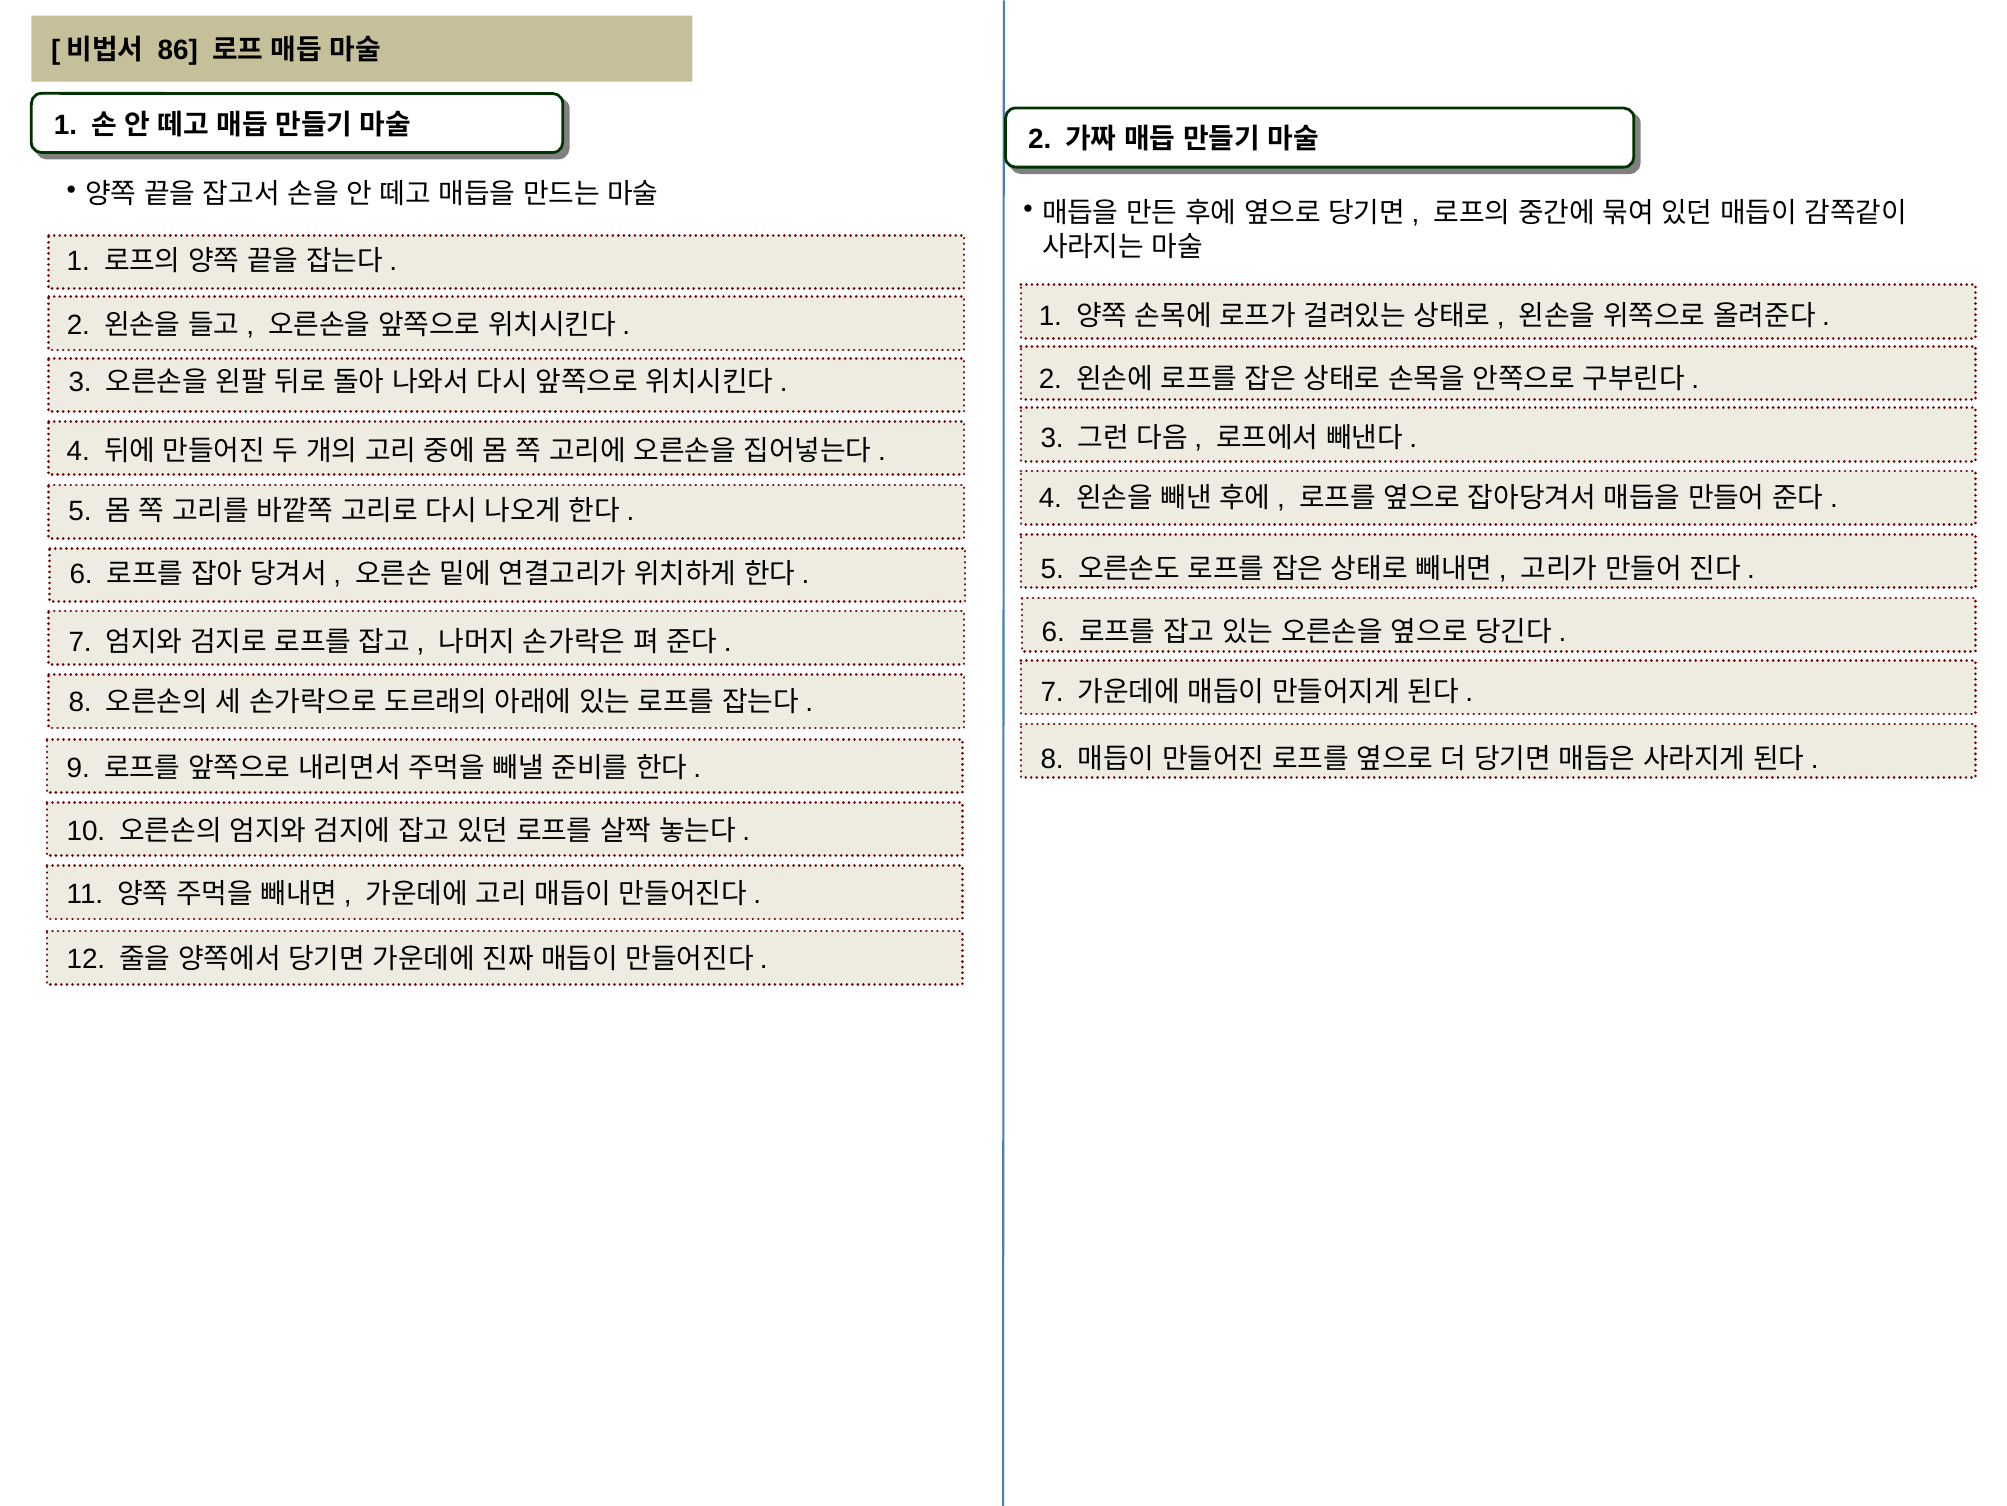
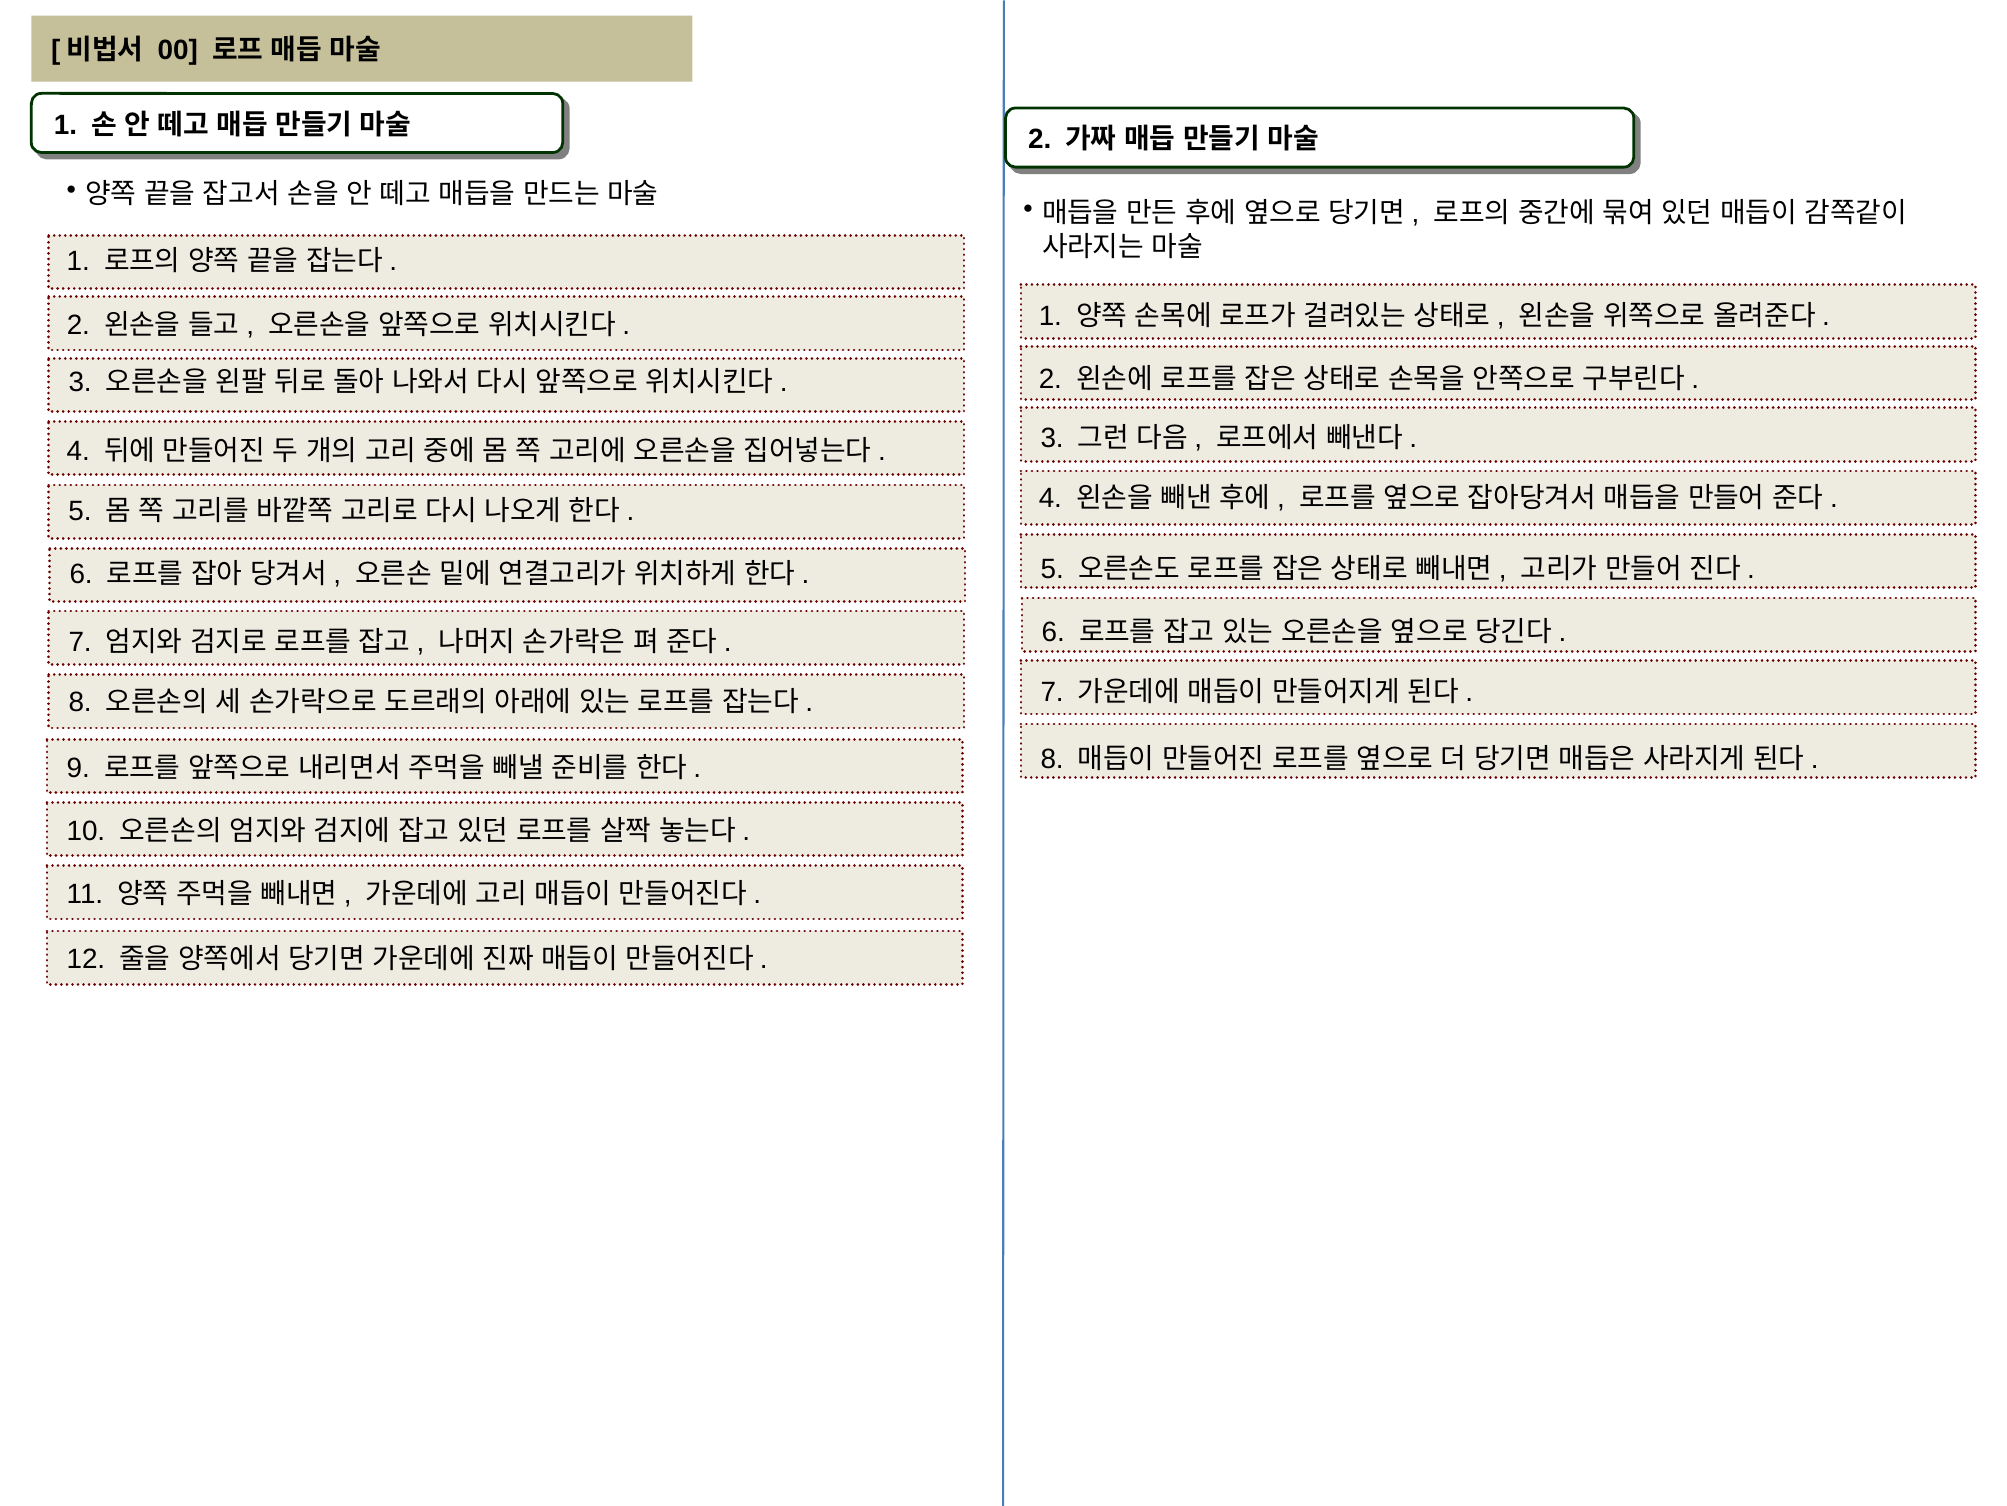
86: 86 -> 00 (178, 51)
